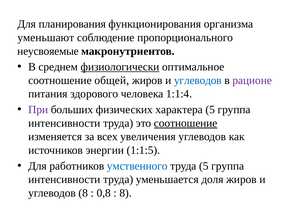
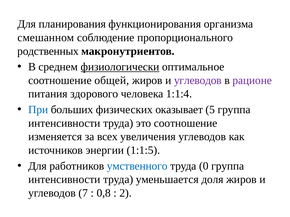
уменьшают: уменьшают -> смешанном (46, 38)
неусвояемые: неусвояемые -> родственных (48, 51)
углеводов colour: blue -> purple (198, 81)
При colour: purple -> blue (38, 110)
характера: характера -> оказывает (179, 110)
соотношение underline: present -> none (186, 123)
труда 5: 5 -> 0 (204, 166)
углеводов 8: 8 -> 7 (83, 193)
8: 8 -> 2 (126, 193)
